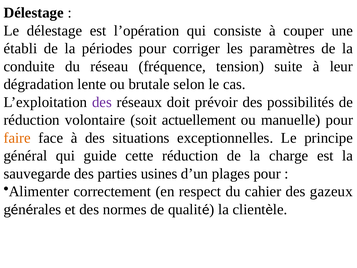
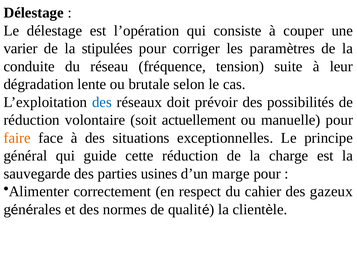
établi: établi -> varier (21, 49)
périodes: périodes -> stipulées (107, 49)
des colour: purple -> blue (102, 102)
plages: plages -> marge (231, 173)
